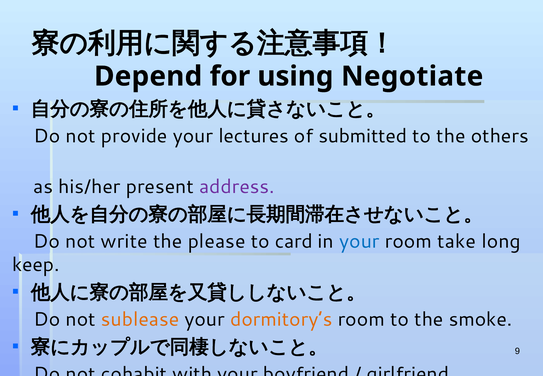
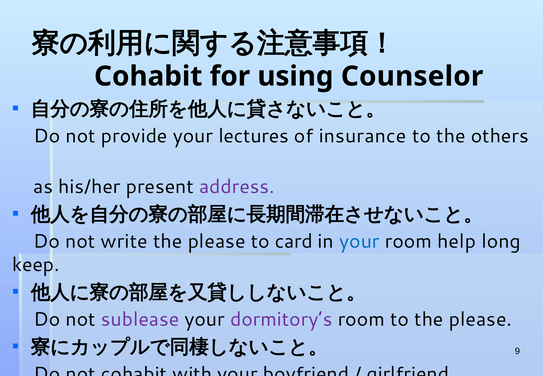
Depend: Depend -> Cohabit (148, 76)
Negotiate: Negotiate -> Counselor (412, 76)
submitted: submitted -> insurance (363, 136)
take: take -> help (457, 241)
sublease colour: orange -> purple (140, 319)
dormitory’s colour: orange -> purple (281, 319)
to the smoke: smoke -> please (480, 319)
